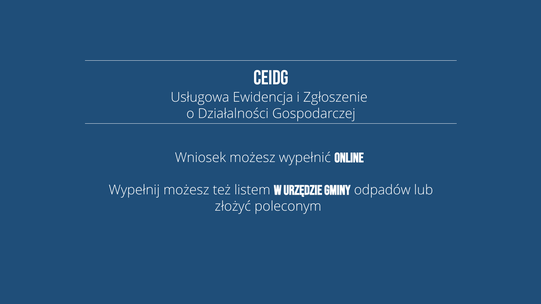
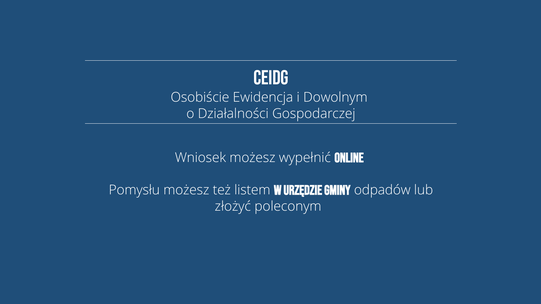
Usługowa: Usługowa -> Osobiście (200, 98)
Zgłoszenie: Zgłoszenie -> Dowolnym (335, 98)
Wypełnij: Wypełnij -> Pomysłu (134, 190)
